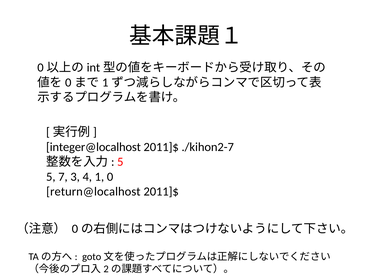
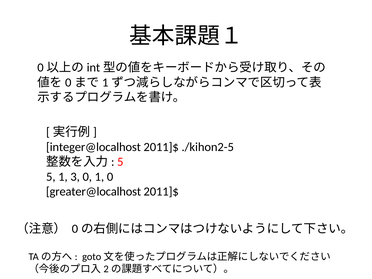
./kihon2-7: ./kihon2-7 -> ./kihon2-5 (208, 147)
5 7: 7 -> 1 (63, 177)
3 4: 4 -> 0 (87, 177)
return@localhost: return@localhost -> greater@localhost (93, 192)
